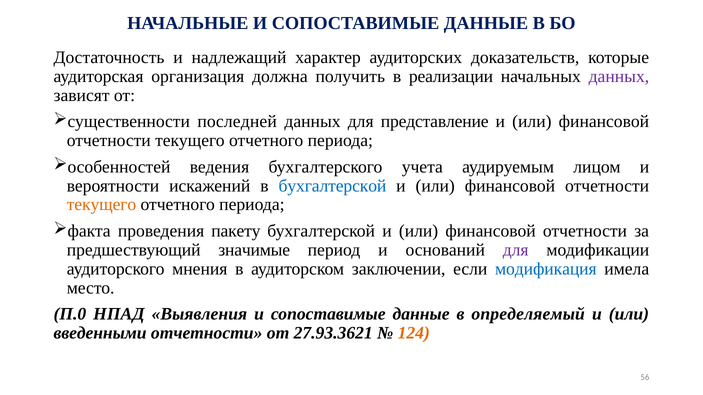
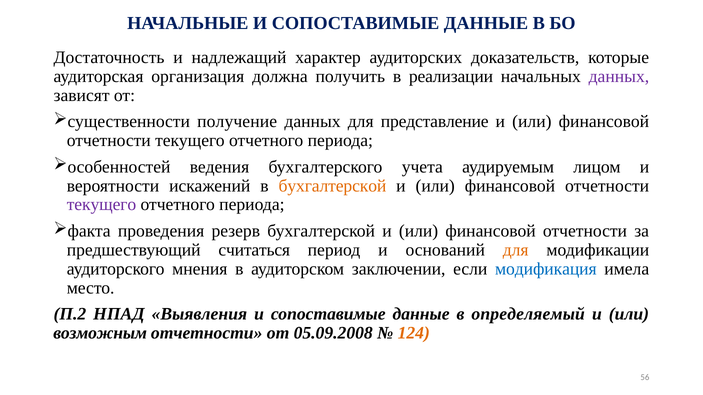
последней: последней -> получение (237, 122)
бухгалтерской colour: blue -> orange (332, 186)
текущего colour: orange -> purple (102, 205)
пакету: пакету -> резерв (236, 231)
значимые: значимые -> считаться (254, 250)
для colour: purple -> orange (516, 250)
П.0: П.0 -> П.2 (70, 314)
введенными: введенными -> возможным (100, 333)
27.93.3621: 27.93.3621 -> 05.09.2008 (333, 333)
